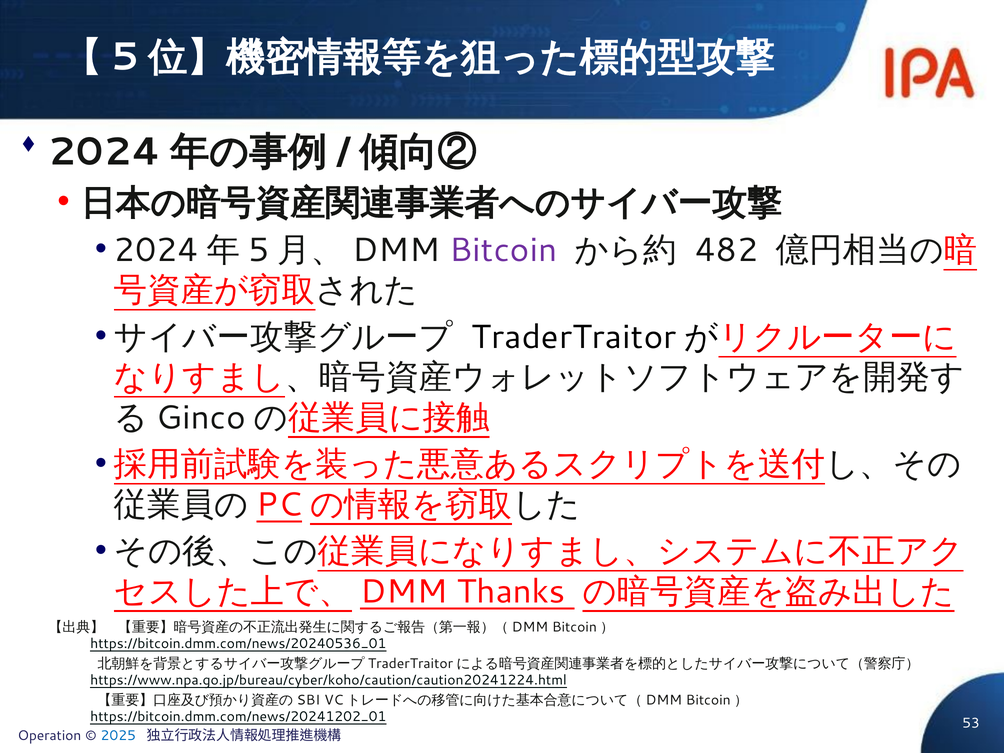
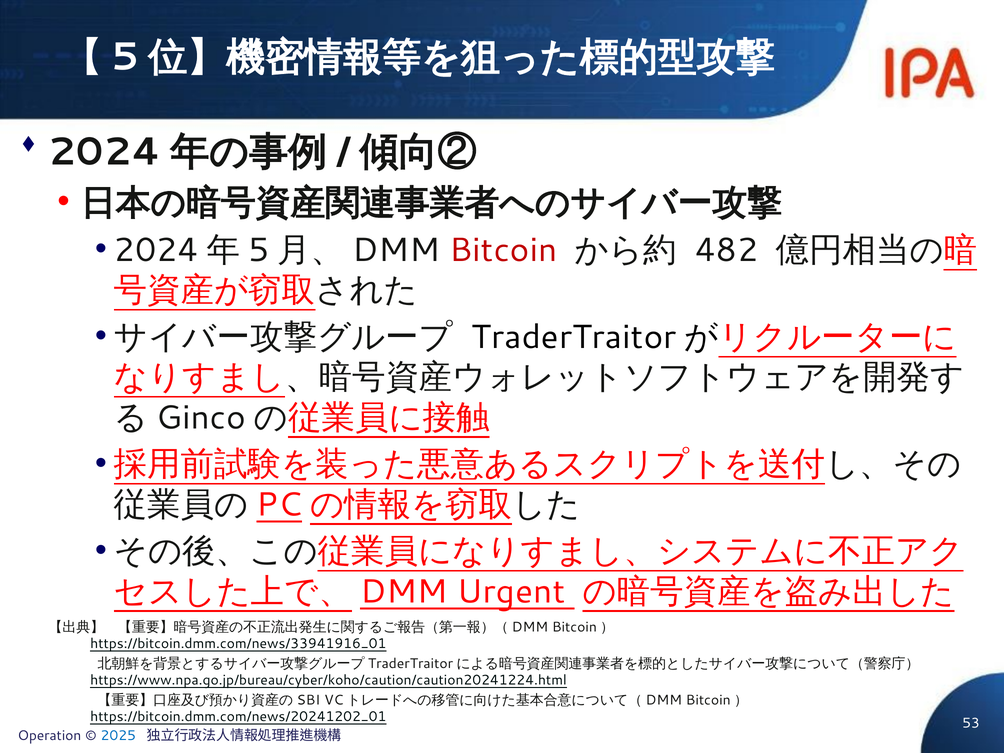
Bitcoin colour: purple -> red (503, 250)
Thanks: Thanks -> Urgent (511, 592)
https://bitcoin.dmm.com/news/20240536_01: https://bitcoin.dmm.com/news/20240536_01 -> https://bitcoin.dmm.com/news/33941916_01 (238, 644)
